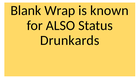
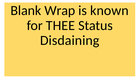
ALSO: ALSO -> THEE (60, 25)
Drunkards: Drunkards -> Disdaining (70, 40)
